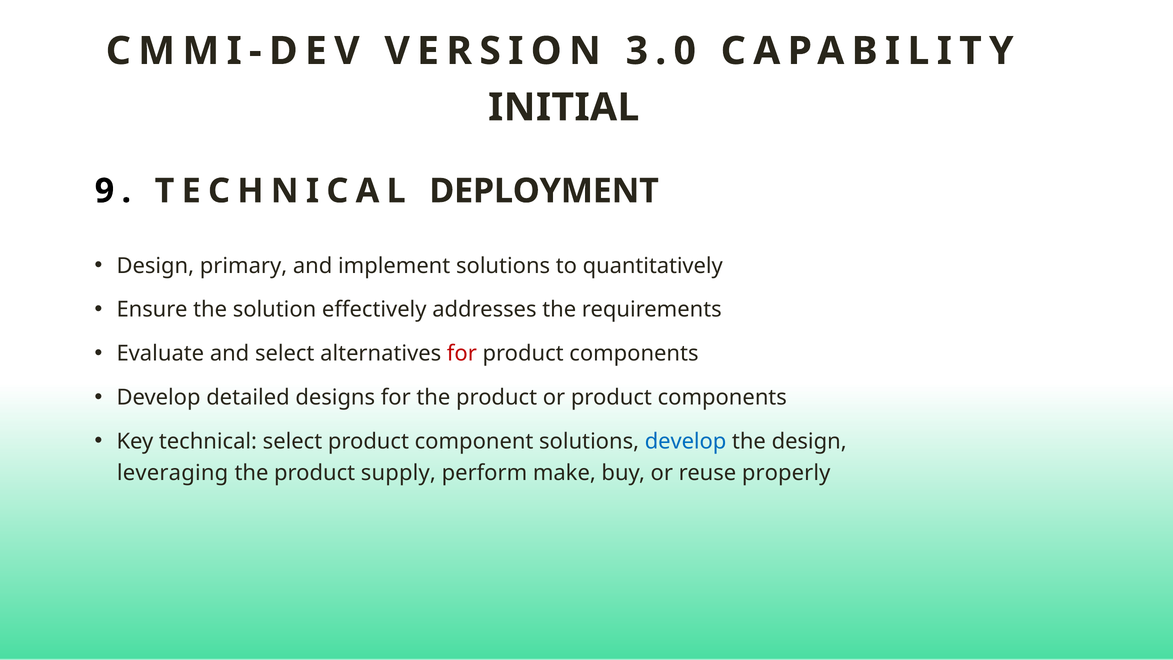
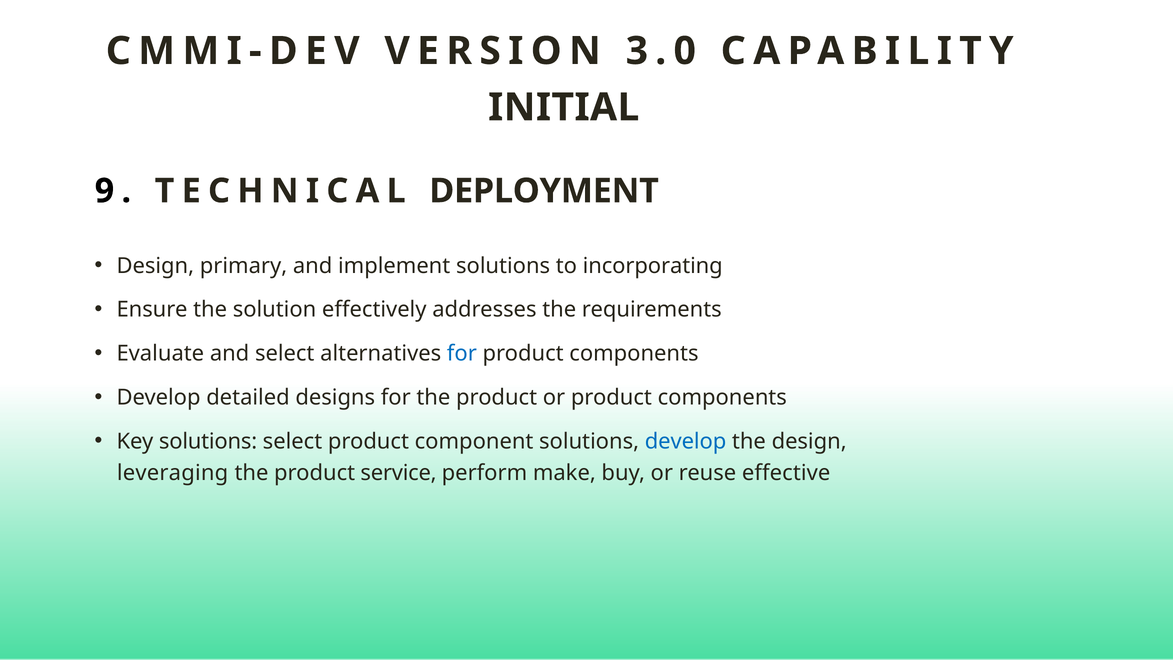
quantitatively: quantitatively -> incorporating (653, 266)
for colour: red -> blue (462, 353)
Key technical: technical -> solutions (208, 441)
supply: supply -> service (399, 473)
properly: properly -> effective (786, 473)
